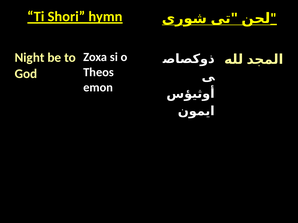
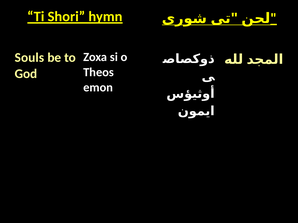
Night: Night -> Souls (29, 58)
